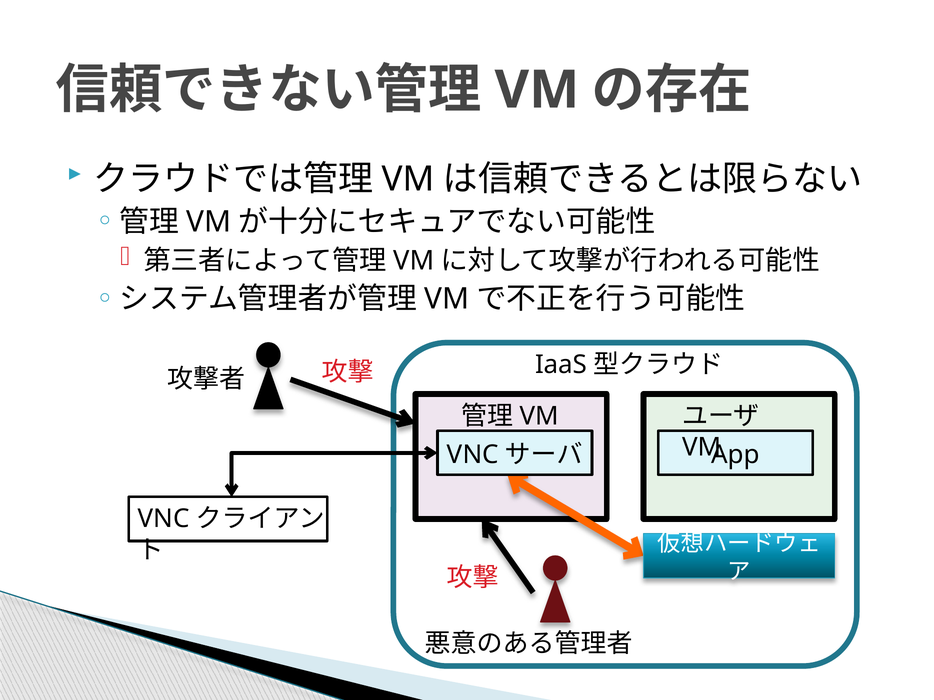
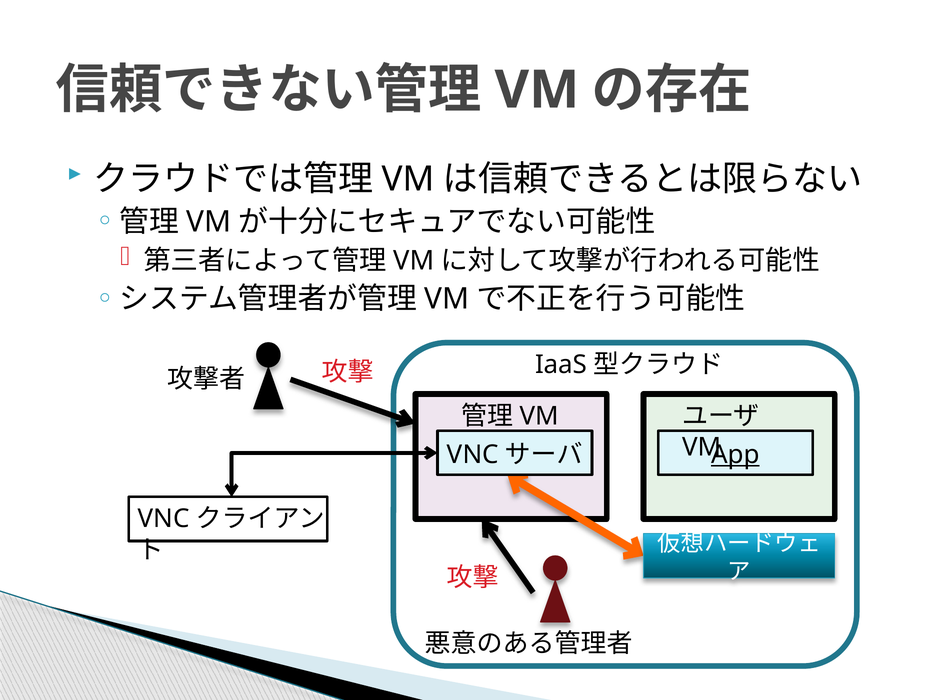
App underline: none -> present (735, 455)
